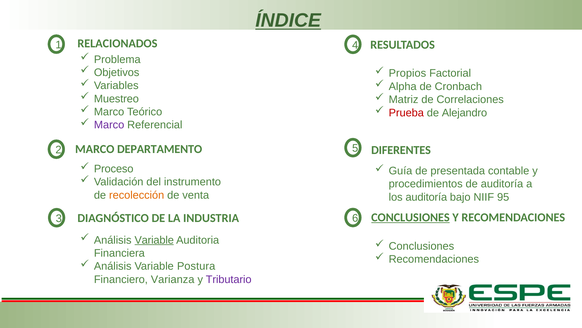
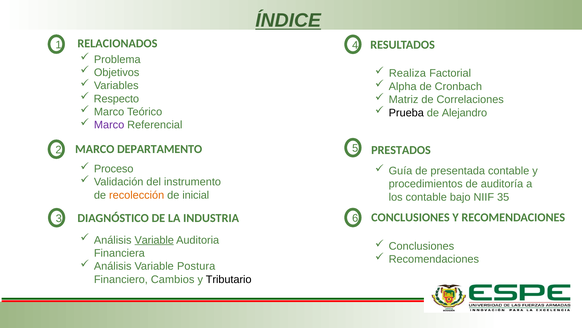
Propios: Propios -> Realiza (407, 73)
Muestreo: Muestreo -> Respecto (116, 99)
Prueba colour: red -> black (406, 113)
DIFERENTES: DIFERENTES -> PRESTADOS (401, 150)
venta: venta -> inicial (196, 195)
los auditoría: auditoría -> contable (426, 197)
95: 95 -> 35 (503, 197)
CONCLUSIONES underline: present -> none (410, 217)
Varianza: Varianza -> Cambios (173, 279)
Tributario colour: purple -> black (229, 279)
